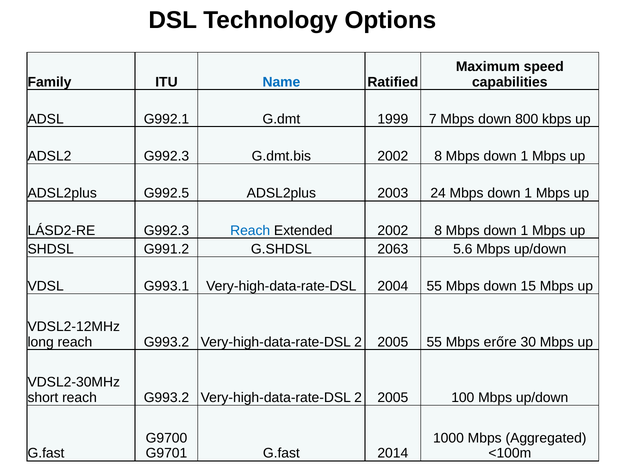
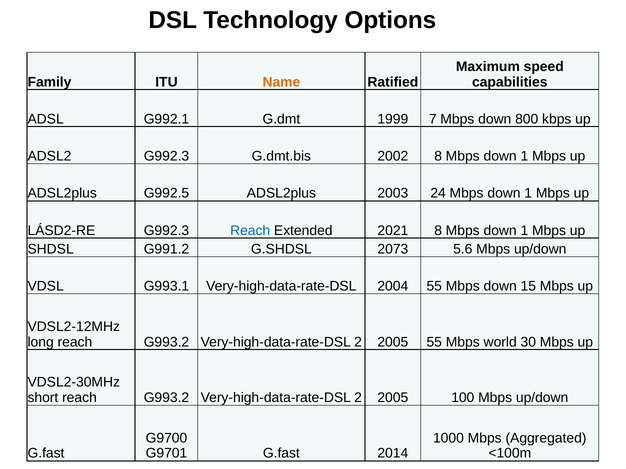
Name colour: blue -> orange (281, 82)
Extended 2002: 2002 -> 2021 (393, 231)
2063: 2063 -> 2073 (393, 249)
erőre: erőre -> world (500, 342)
